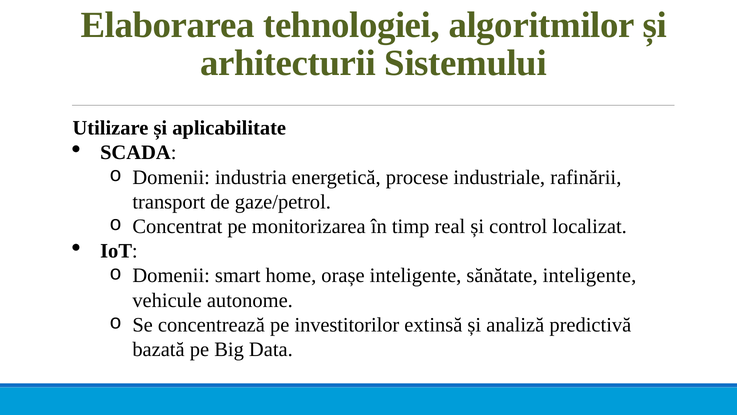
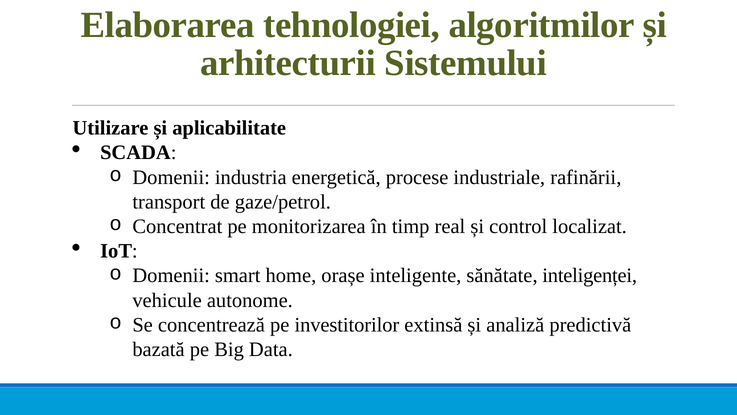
sănătate inteligente: inteligente -> inteligenței (590, 275)
